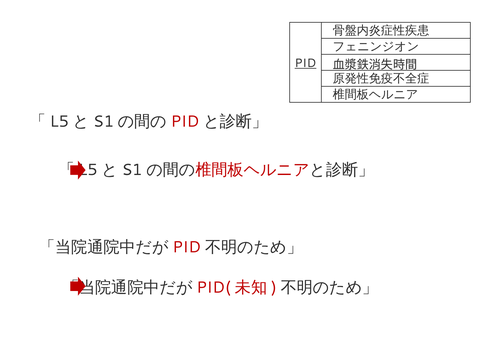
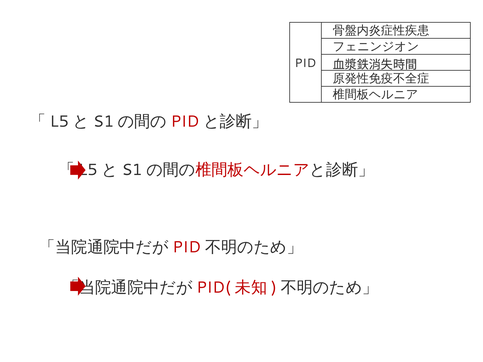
PID underline: present -> none (305, 63)
